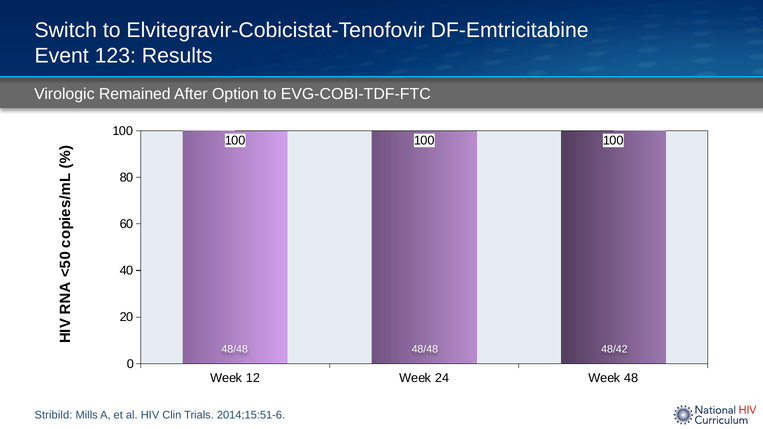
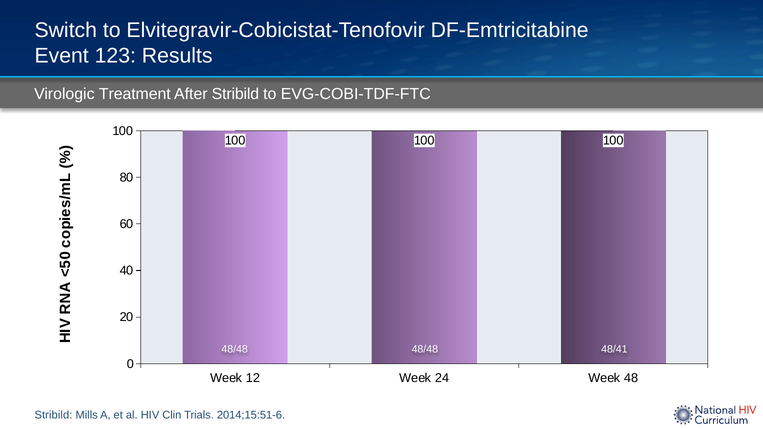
Remained: Remained -> Treatment (135, 94)
After Option: Option -> Stribild (235, 94)
48/42: 48/42 -> 48/41 (614, 350)
